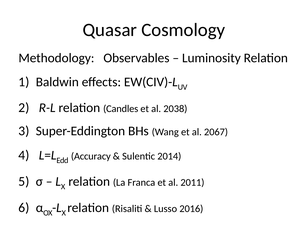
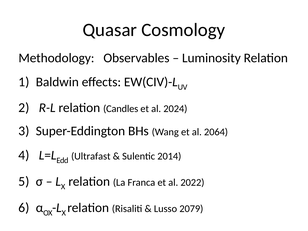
2038: 2038 -> 2024 (175, 109)
2067: 2067 -> 2064 (216, 132)
Accuracy: Accuracy -> Ultrafast (91, 156)
2011: 2011 -> 2022 (192, 182)
2016: 2016 -> 2079 (191, 209)
